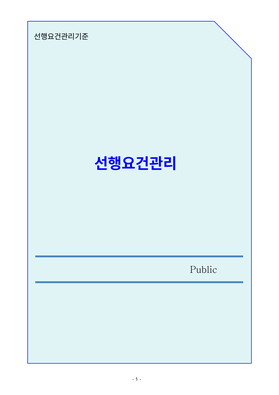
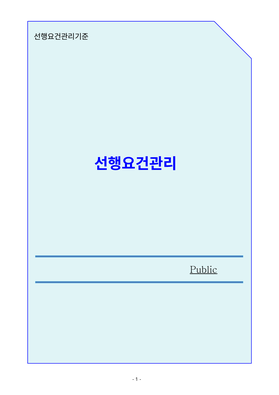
Public underline: none -> present (204, 269)
